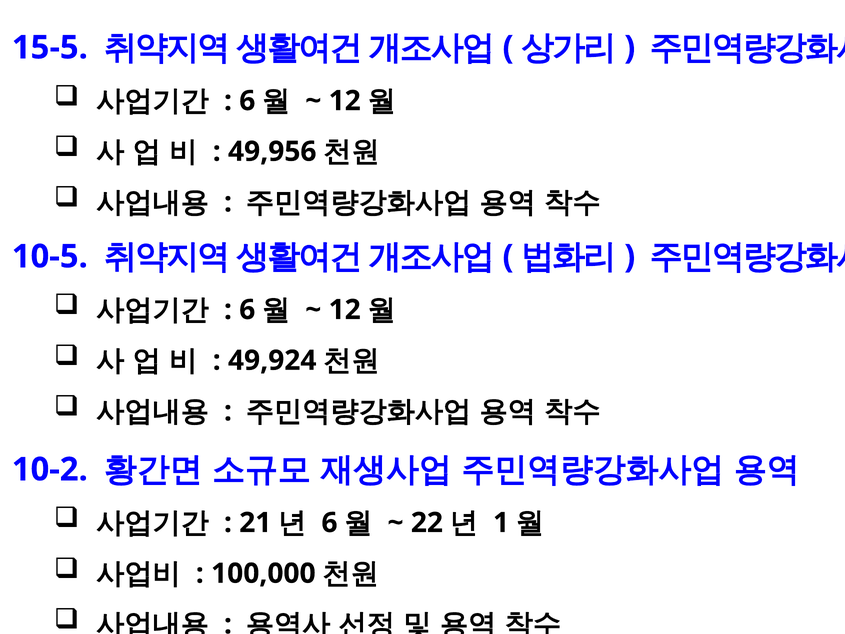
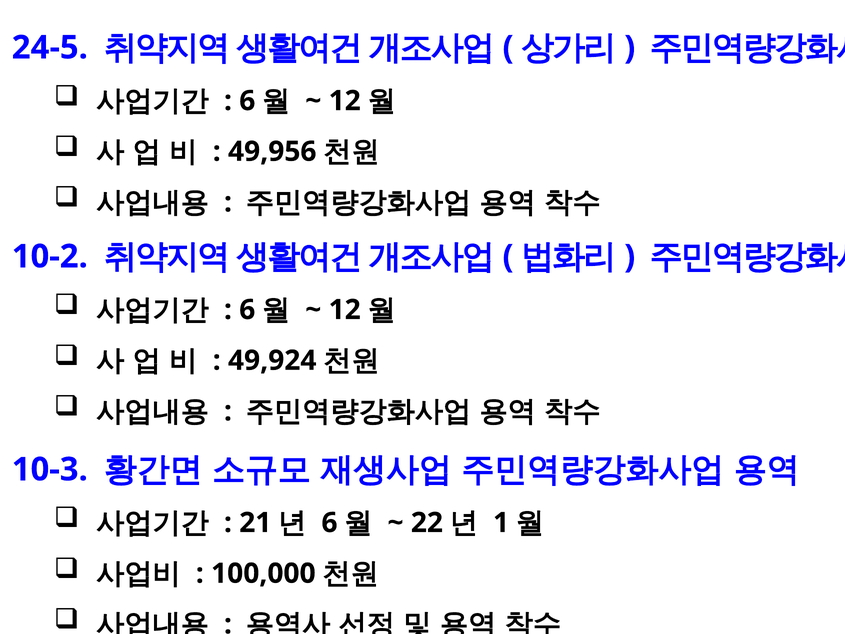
15-5: 15-5 -> 24-5 (50, 48)
10-5: 10-5 -> 10-2 (50, 256)
10-2: 10-2 -> 10-3 (50, 469)
